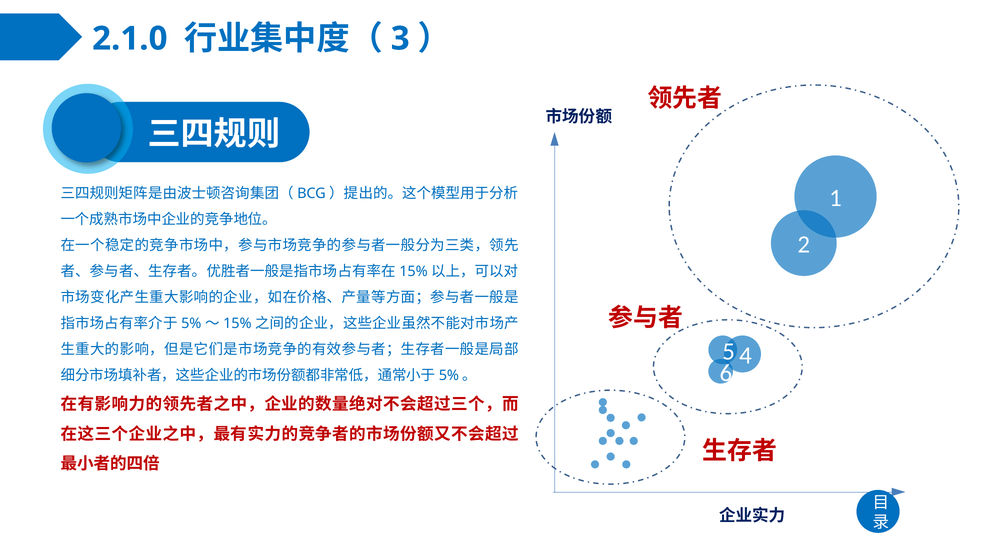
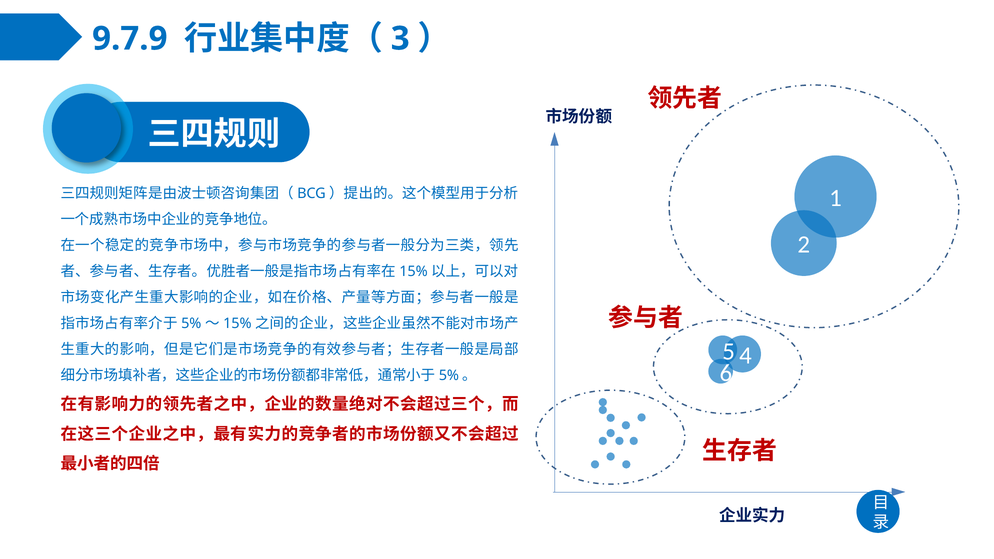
2.1.0: 2.1.0 -> 9.7.9 (130, 39)
